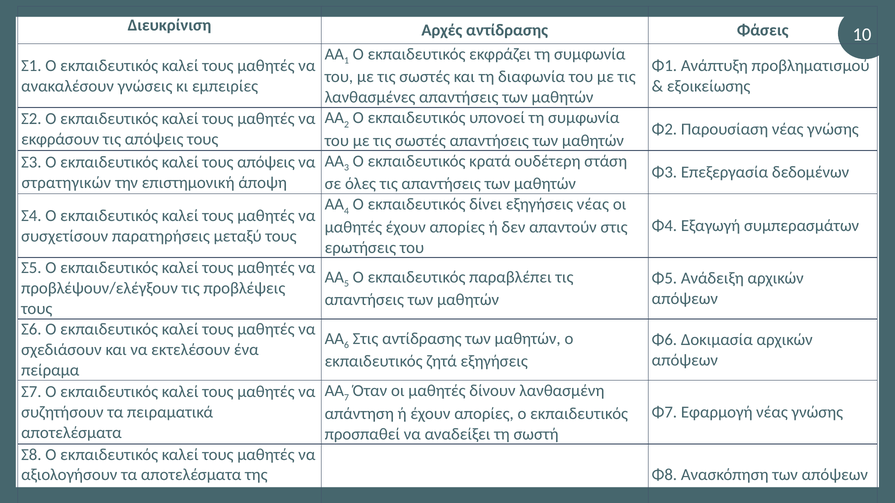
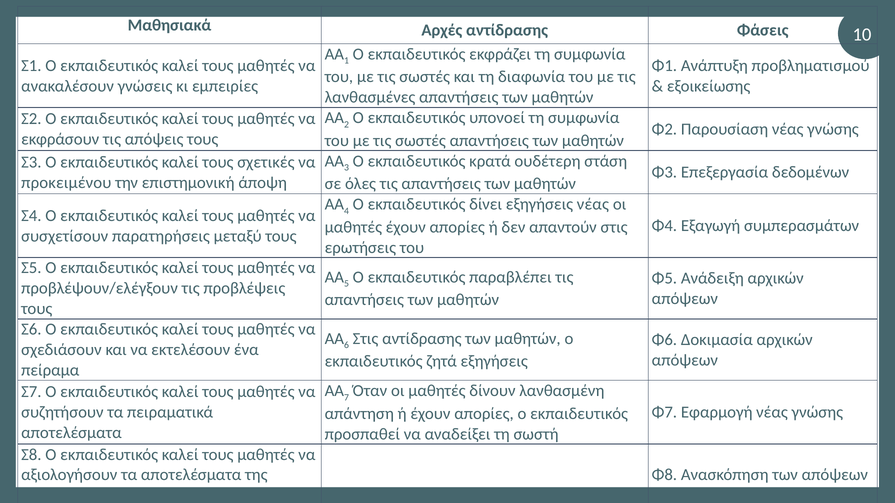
Διευκρίνιση: Διευκρίνιση -> Μαθησιακά (170, 25)
τους απόψεις: απόψεις -> σχετικές (266, 162)
στρατηγικών: στρατηγικών -> προκειμένου (66, 183)
